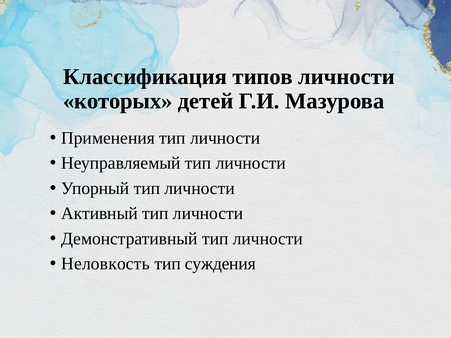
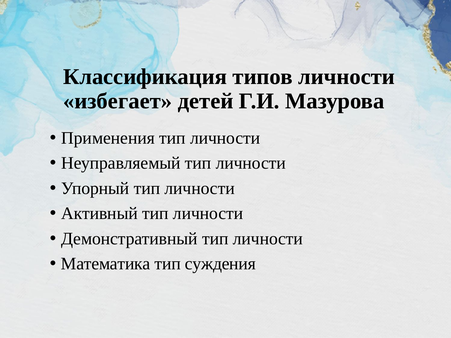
которых: которых -> избегает (118, 101)
Неловкость: Неловкость -> Математика (106, 264)
